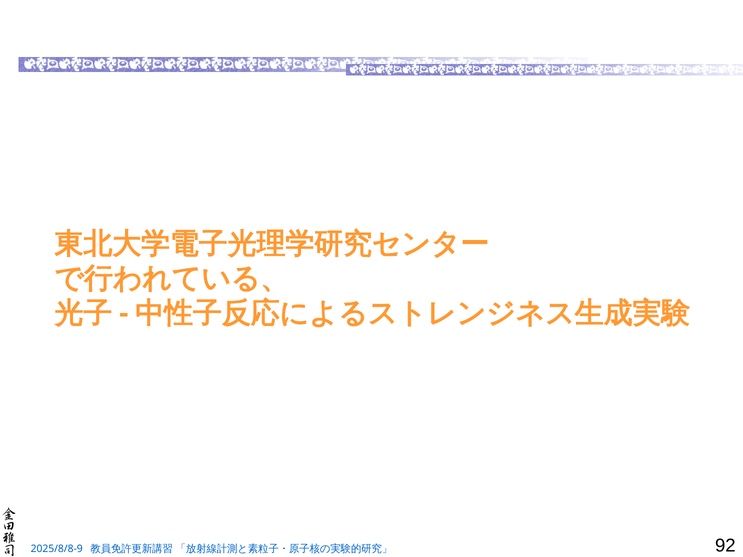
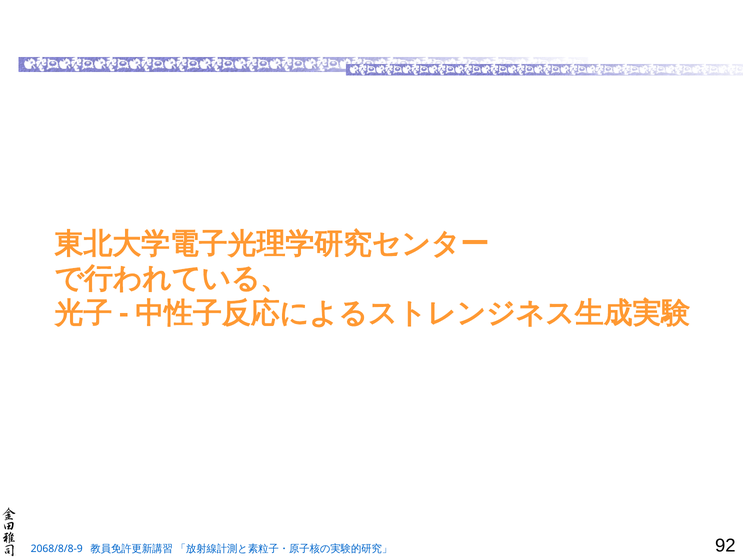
2025/8/8-9: 2025/8/8-9 -> 2068/8/8-9 (57, 549)
